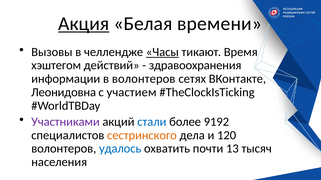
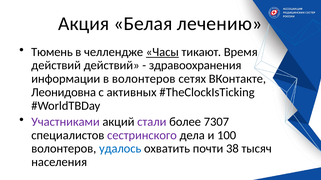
Акция underline: present -> none (84, 24)
времени: времени -> лечению (220, 24)
Вызовы: Вызовы -> Тюмень (52, 52)
хэштегом: хэштегом -> действий (56, 66)
участием: участием -> активных (132, 93)
стали colour: blue -> purple (152, 122)
9192: 9192 -> 7307 (216, 122)
сестринского colour: orange -> purple (142, 136)
120: 120 -> 100 (227, 136)
13: 13 -> 38 (232, 149)
